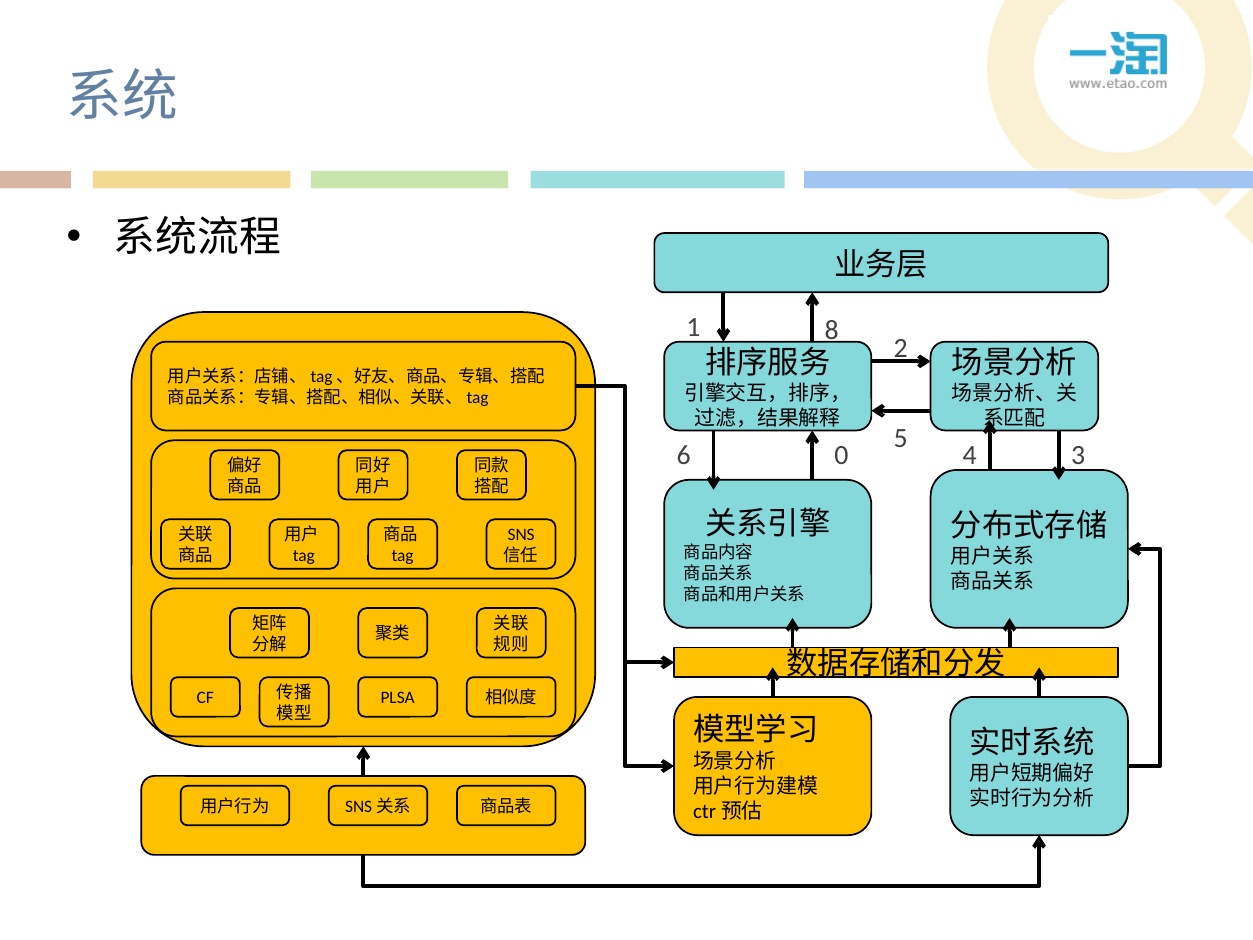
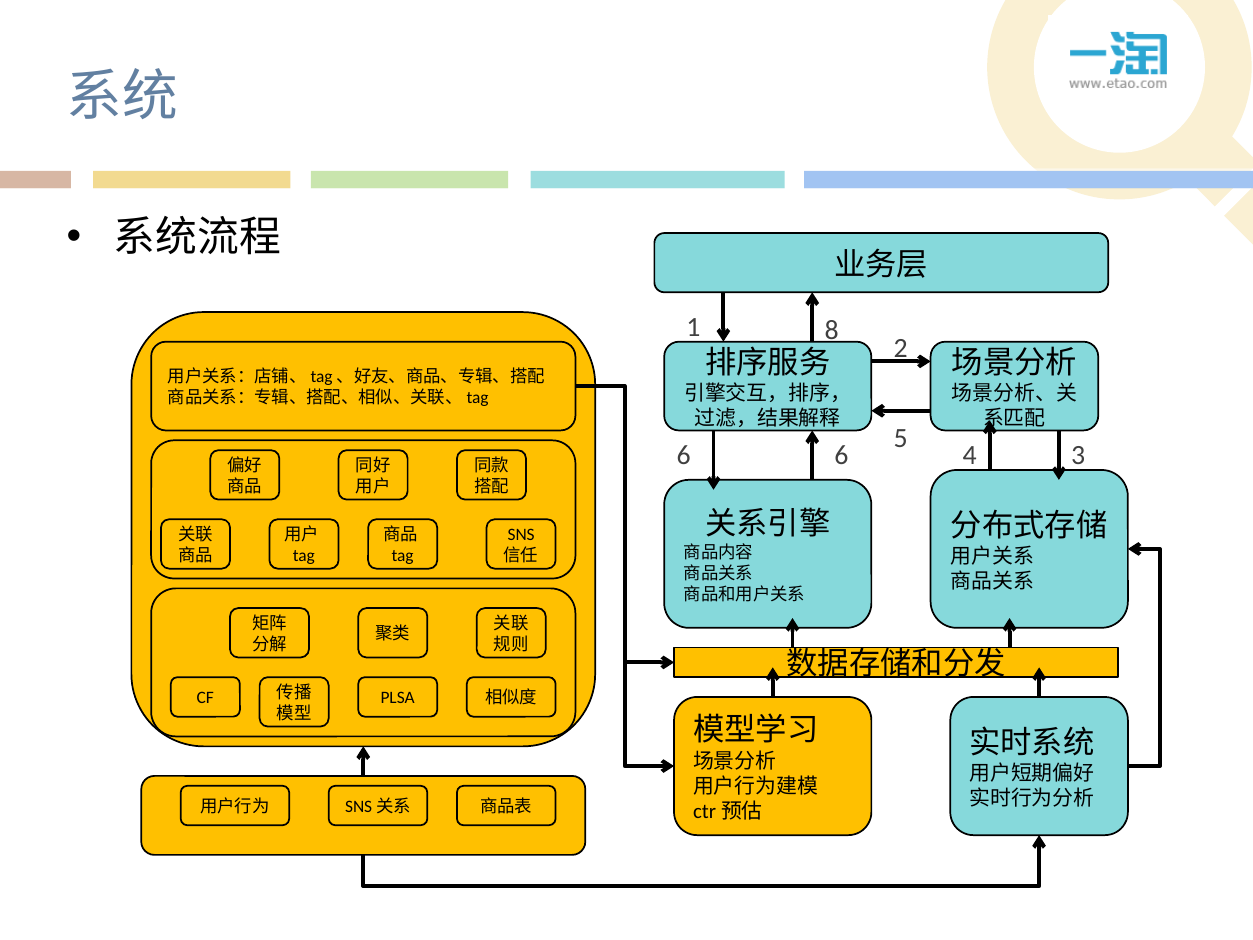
6 0: 0 -> 6 (841, 455)
